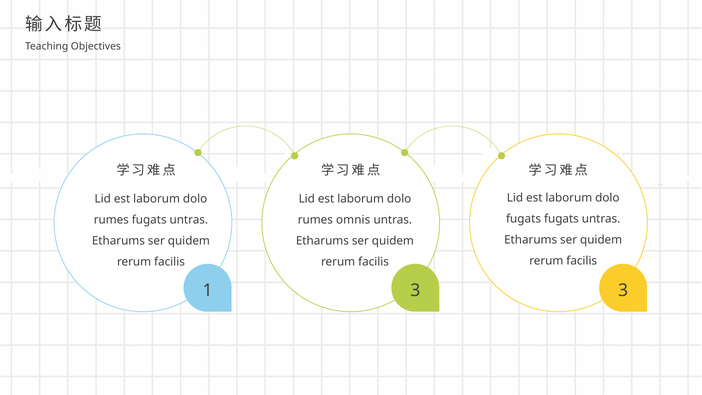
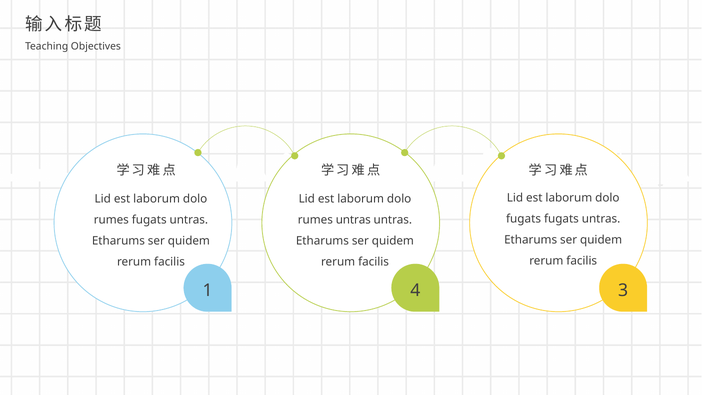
rumes omnis: omnis -> untras (353, 220)
1 3: 3 -> 4 (415, 290)
